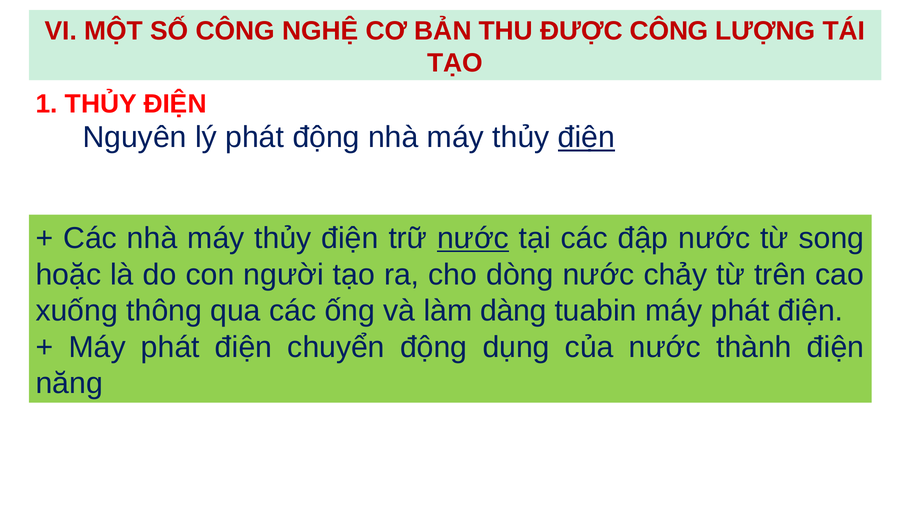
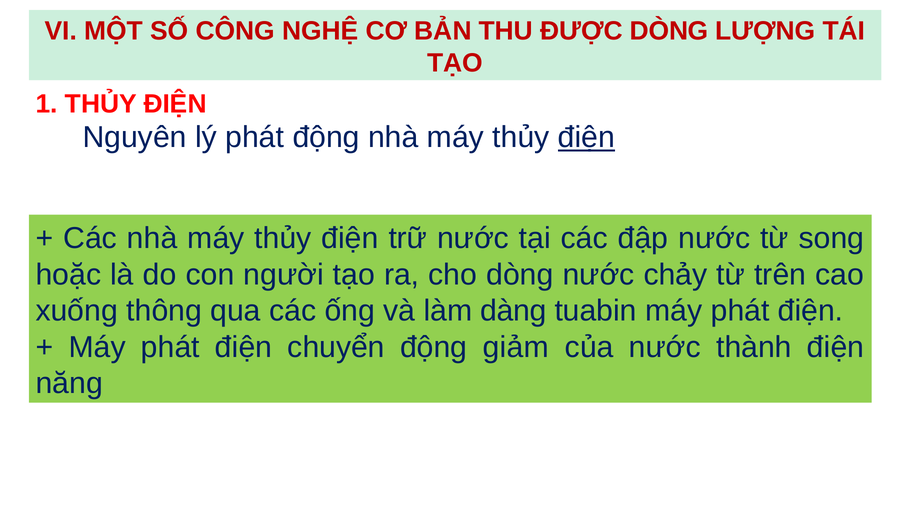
ĐƯỢC CÔNG: CÔNG -> DÒNG (669, 31)
nước underline: present -> none (473, 238)
dụng: dụng -> giảm (516, 347)
